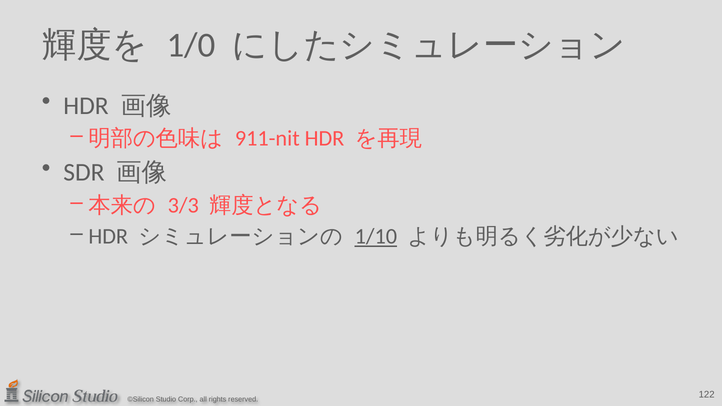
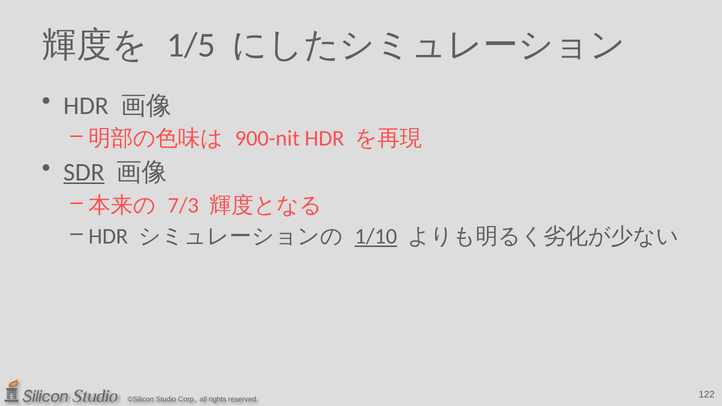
1/0: 1/0 -> 1/5 (191, 45)
911-nit: 911-nit -> 900-nit (267, 139)
SDR underline: none -> present (84, 173)
3/3: 3/3 -> 7/3 (183, 205)
